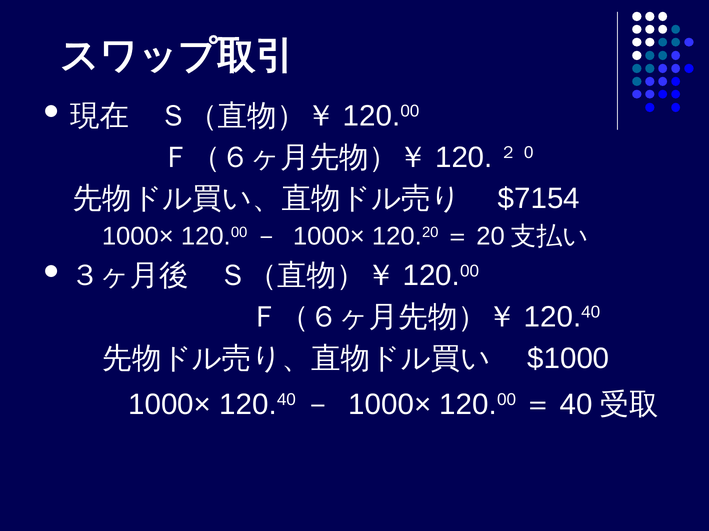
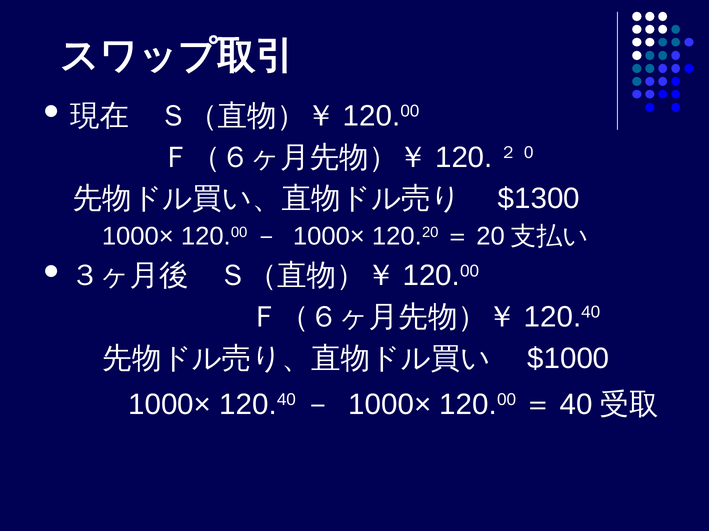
$7154: $7154 -> $1300 (539, 199)
